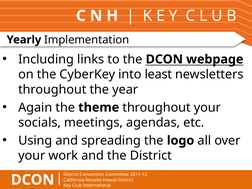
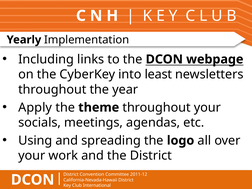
Again: Again -> Apply (35, 107)
